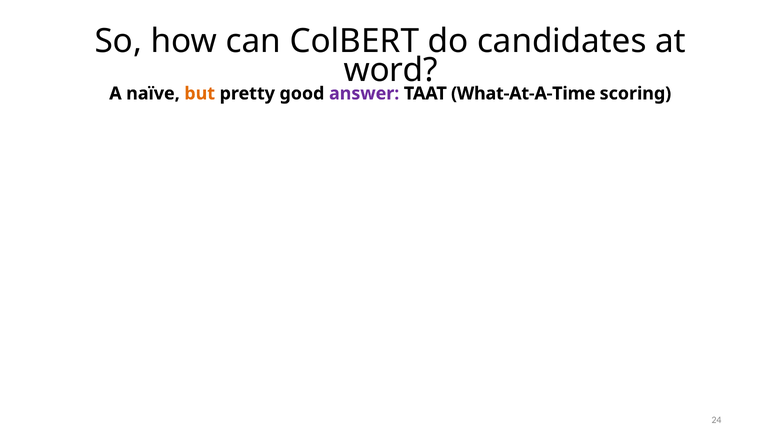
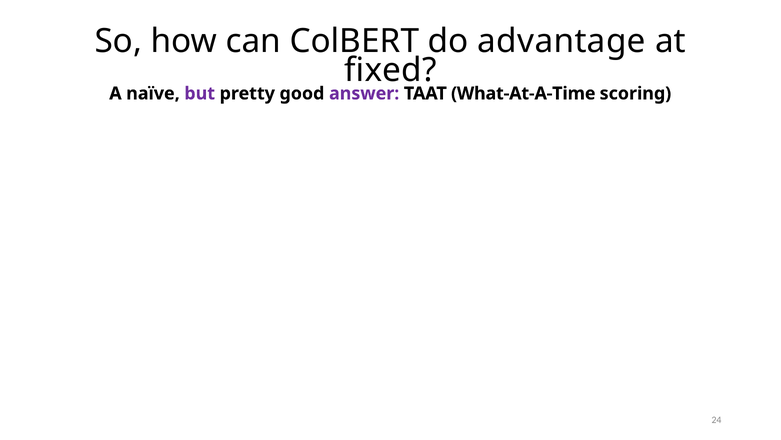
candidates: candidates -> advantage (562, 41)
word: word -> fixed (390, 70)
but colour: orange -> purple (200, 93)
